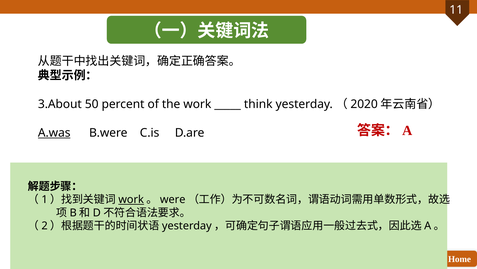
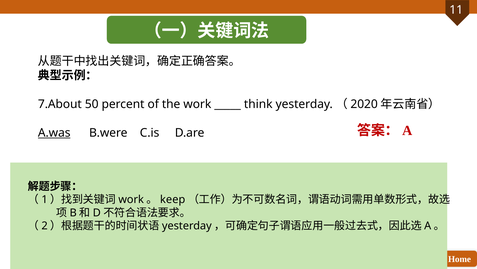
3.About: 3.About -> 7.About (60, 104)
work underline: present -> none (131, 199)
were: were -> keep (173, 199)
